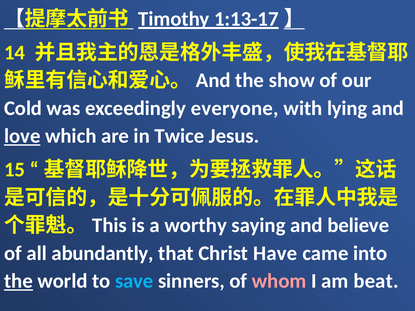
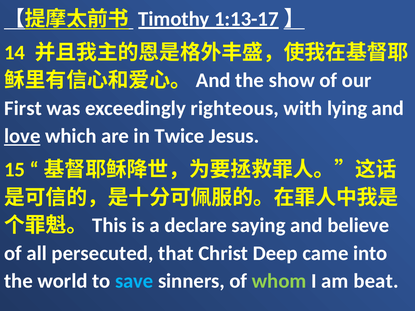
Cold: Cold -> First (23, 108)
everyone: everyone -> righteous (235, 108)
worthy: worthy -> declare (196, 226)
abundantly: abundantly -> persecuted (103, 253)
Have: Have -> Deep (275, 253)
the underline: present -> none (19, 281)
whom colour: pink -> light green (279, 281)
